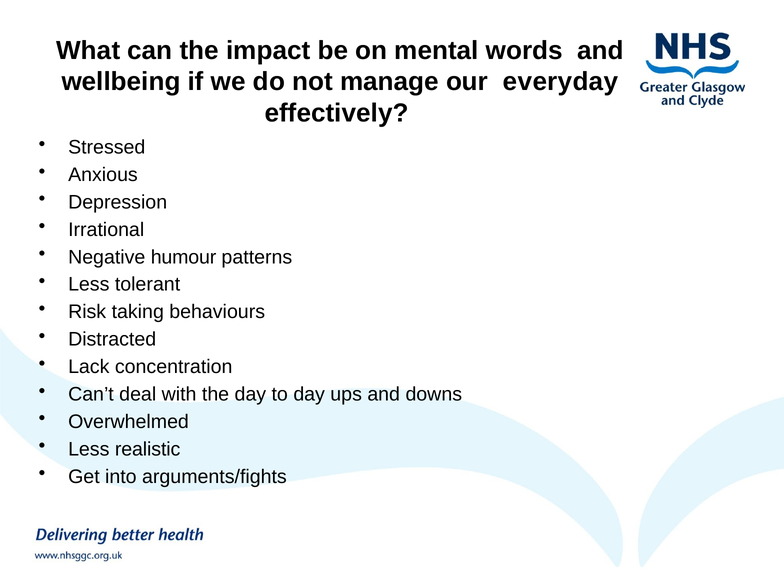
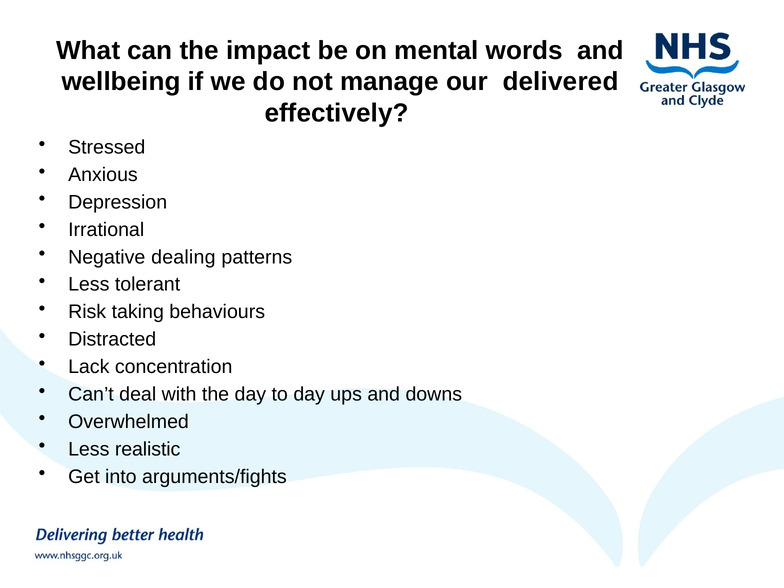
everyday: everyday -> delivered (561, 82)
humour: humour -> dealing (183, 257)
